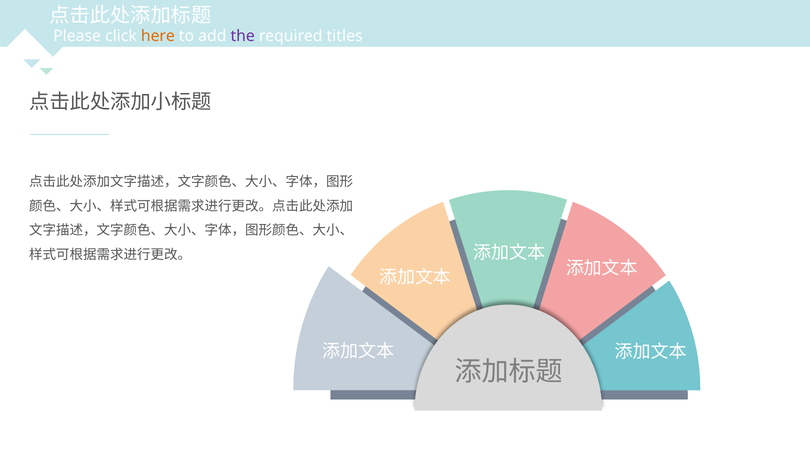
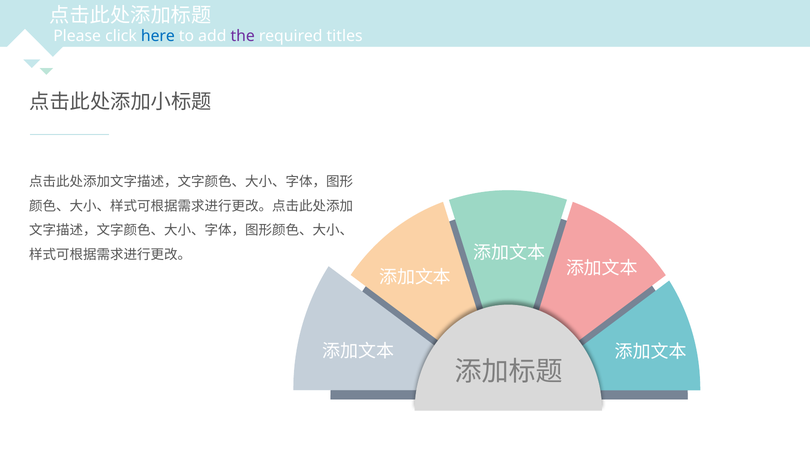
here colour: orange -> blue (158, 36)
